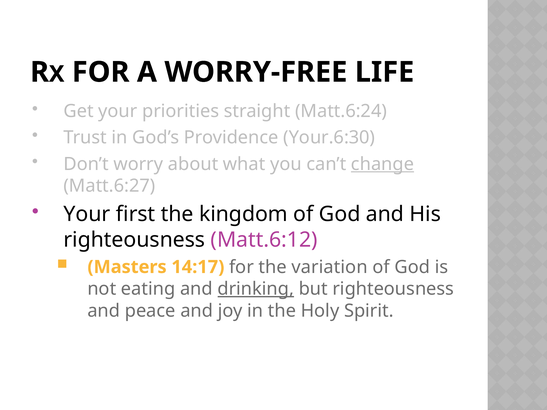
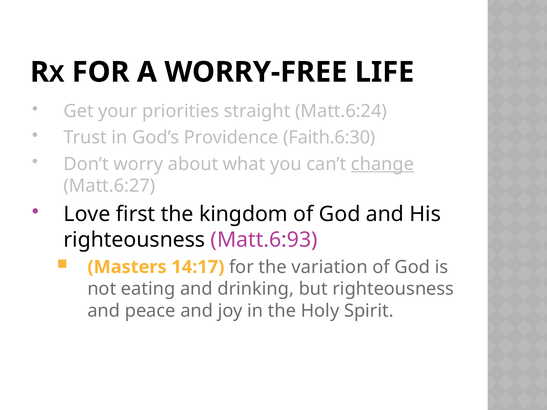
Your.6:30: Your.6:30 -> Faith.6:30 (329, 138)
Your: Your -> Love (87, 214)
Matt.6:12: Matt.6:12 -> Matt.6:93 (264, 240)
drinking underline: present -> none (256, 289)
